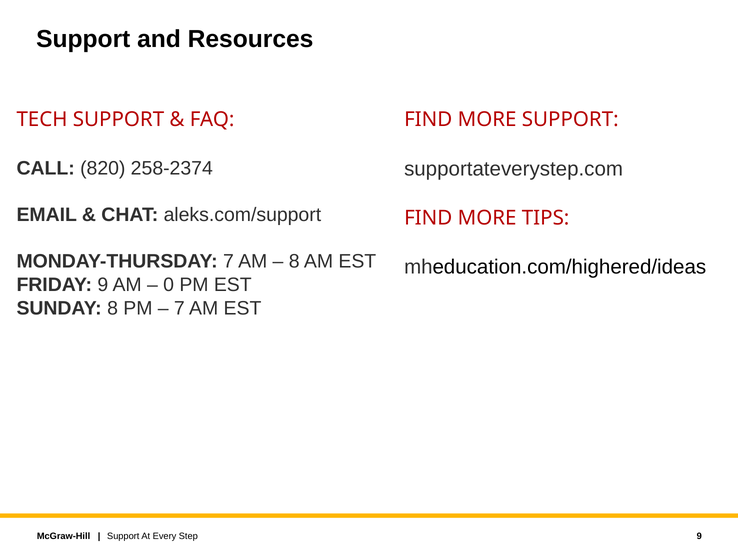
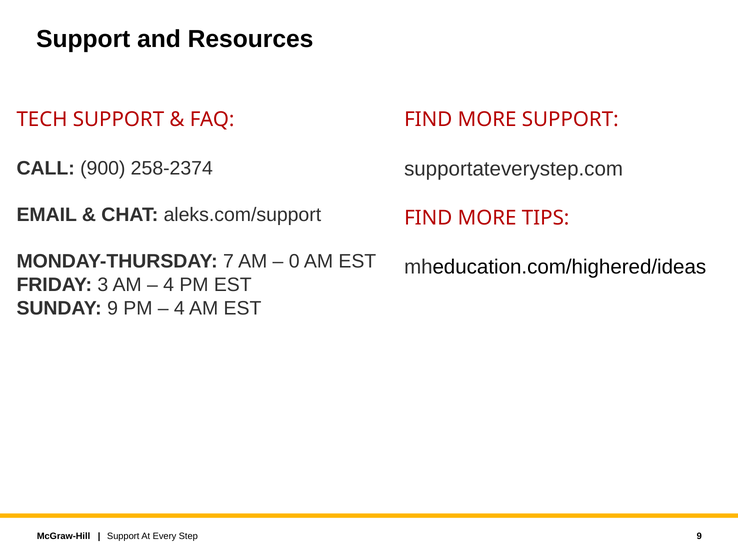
820: 820 -> 900 (103, 168)
8: 8 -> 0 (294, 262)
FRIDAY 9: 9 -> 3 (103, 285)
0: 0 -> 4 (169, 285)
SUNDAY 8: 8 -> 9 (113, 308)
7: 7 -> 4 (179, 308)
